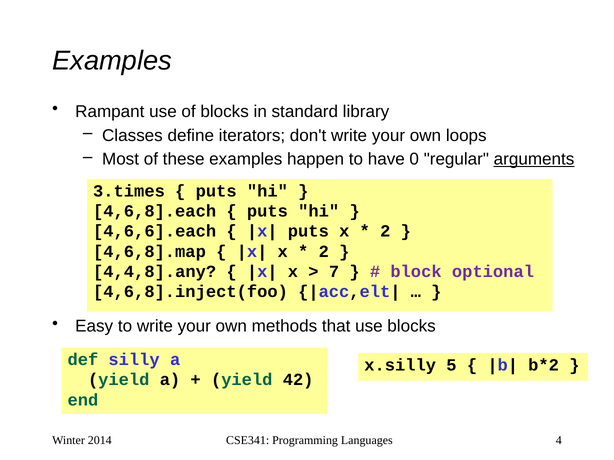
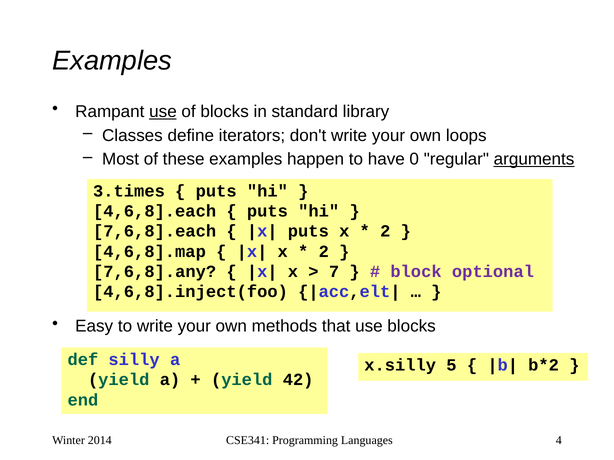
use underline: none -> present (163, 112)
4,6,6].each: 4,6,6].each -> 7,6,8].each (155, 232)
4,4,8].any: 4,4,8].any -> 7,6,8].any (155, 272)
